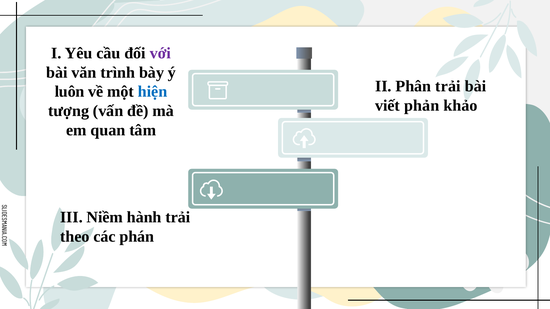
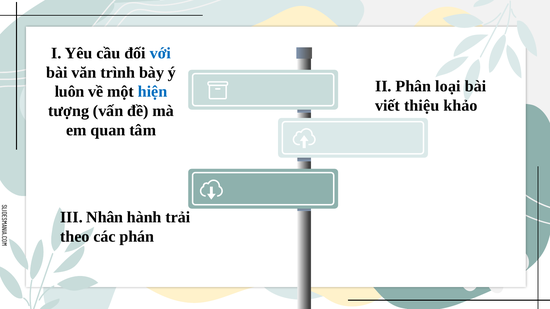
với colour: purple -> blue (160, 53)
Phân trải: trải -> loại (448, 86)
phản: phản -> thiệu (422, 106)
Niềm: Niềm -> Nhân (105, 217)
